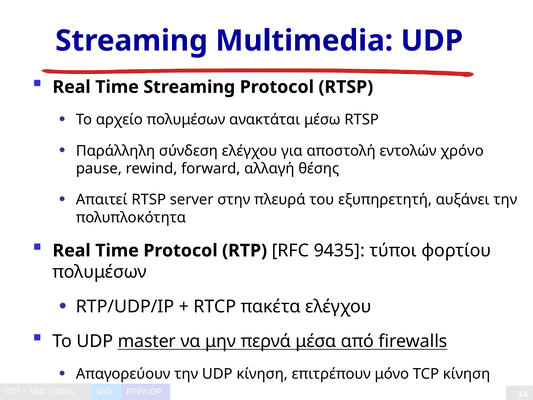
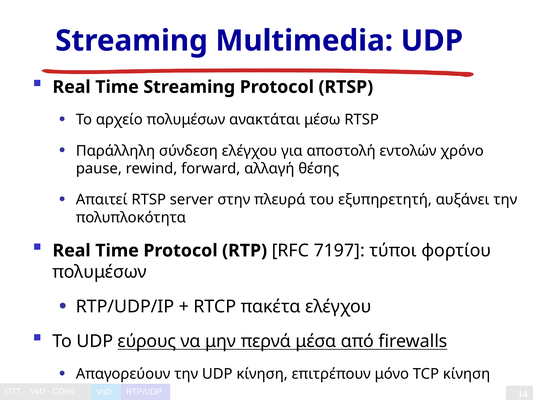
9435: 9435 -> 7197 (339, 250)
master: master -> εύρους (147, 341)
